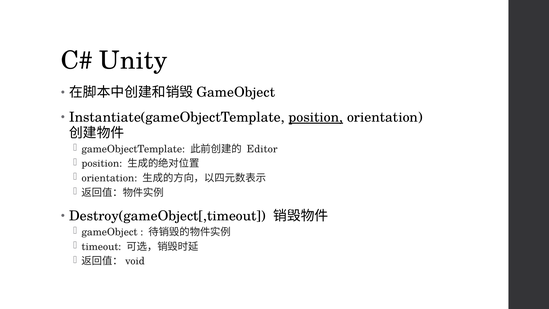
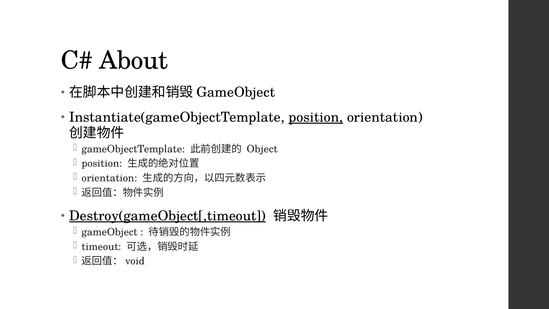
Unity: Unity -> About (134, 60)
Editor: Editor -> Object (262, 149)
Destroy(gameObject[,timeout underline: none -> present (167, 216)
